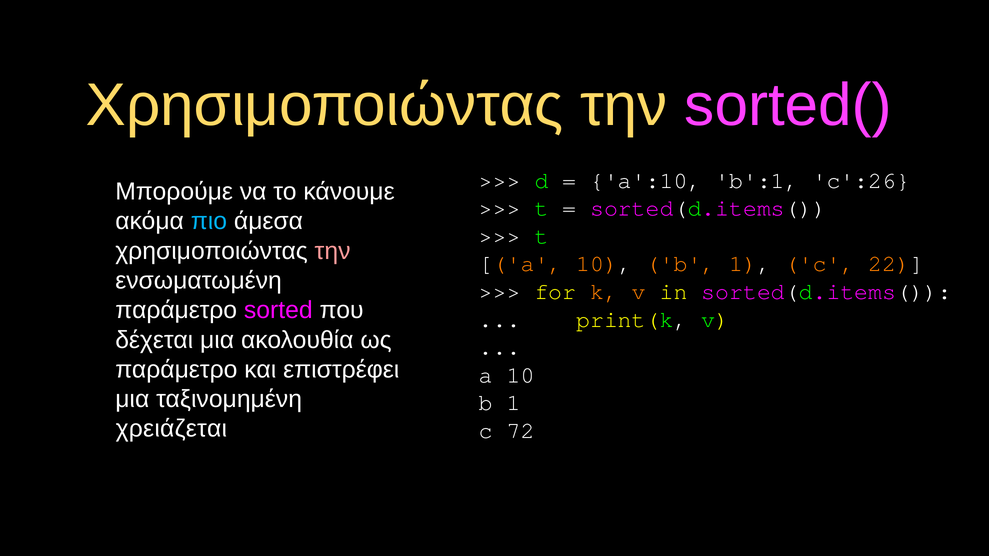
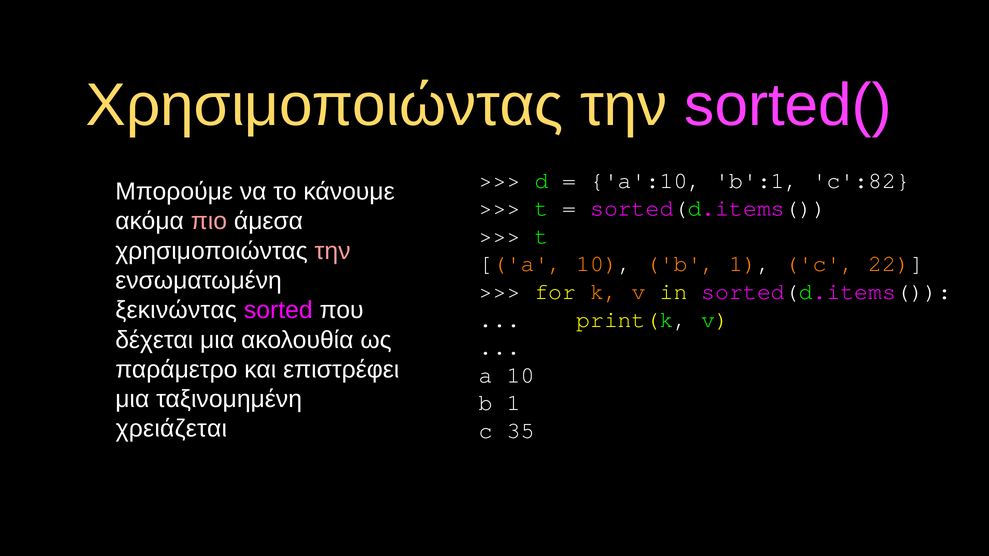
c':26: c':26 -> c':82 (861, 181)
πιο colour: light blue -> pink (209, 221)
παράμετρο: παράμετρο -> ξεκινώντας (176, 310)
72: 72 -> 35 (521, 431)
